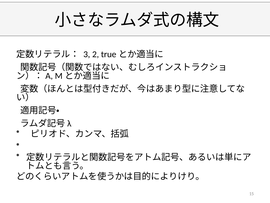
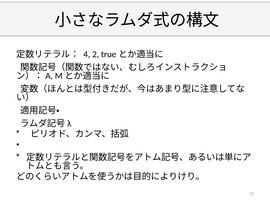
3: 3 -> 4 (87, 54)
